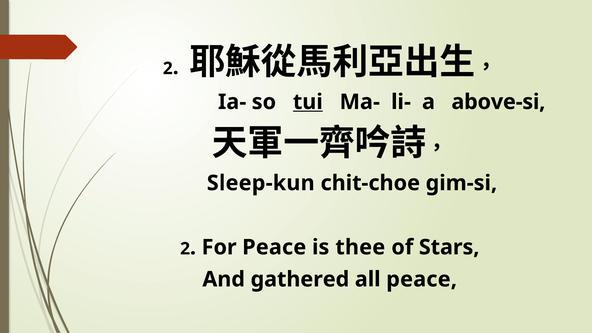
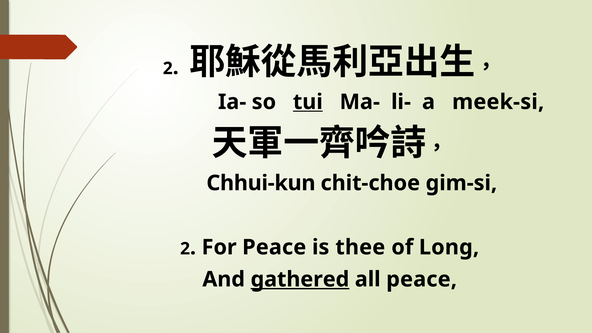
above-si: above-si -> meek-si (498, 102)
Sleep-kun: Sleep-kun -> Chhui-kun (261, 183)
Stars: Stars -> Long (449, 247)
gathered underline: none -> present (300, 279)
